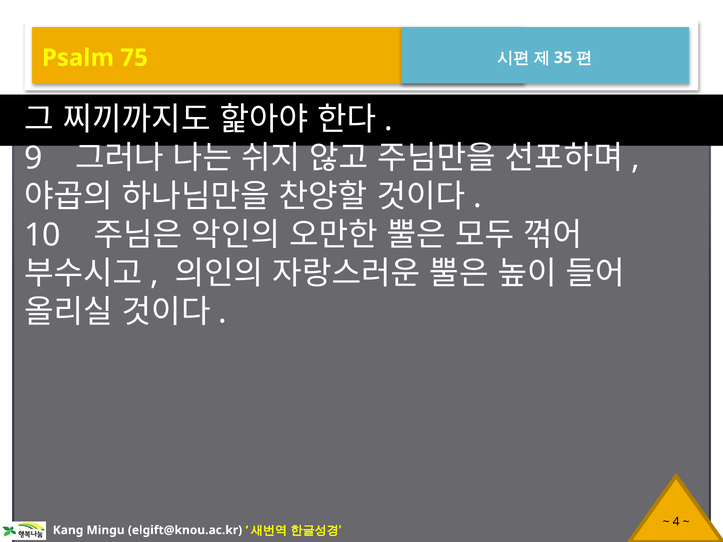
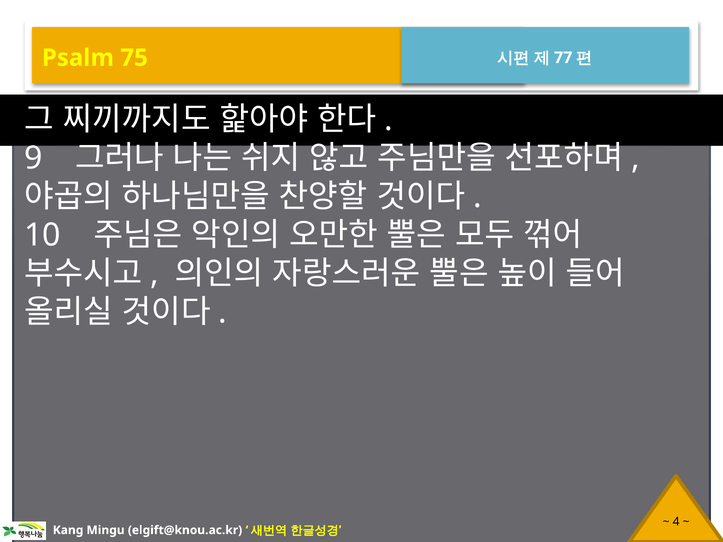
35: 35 -> 77 (563, 58)
